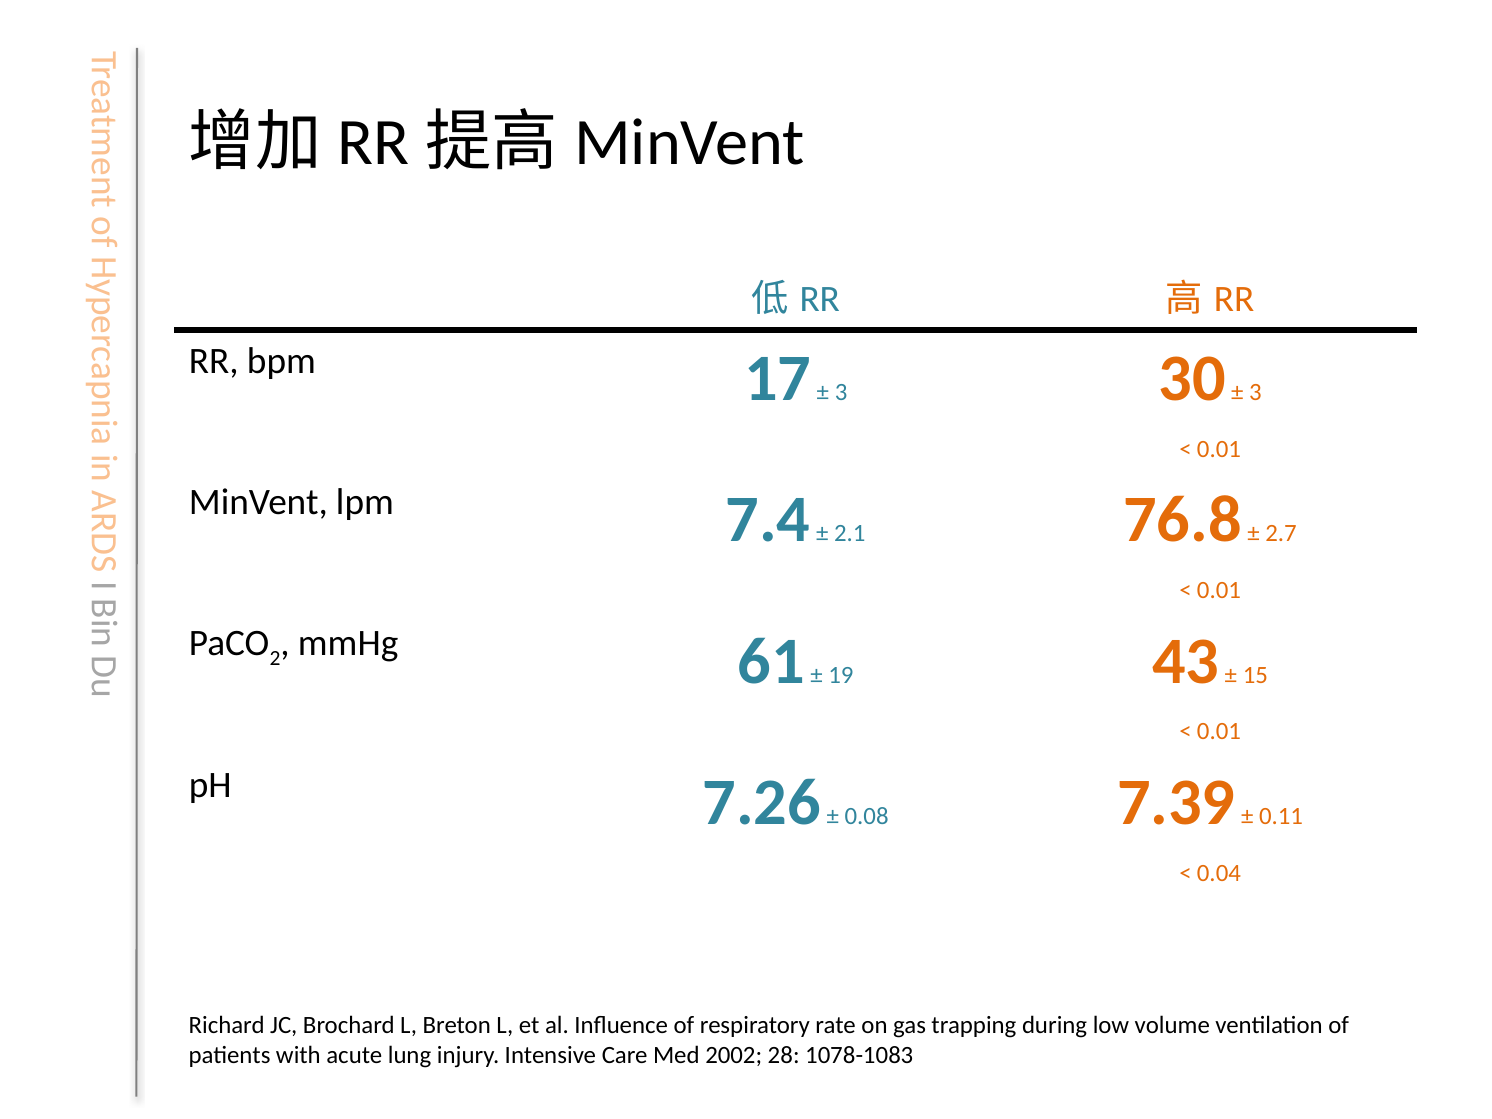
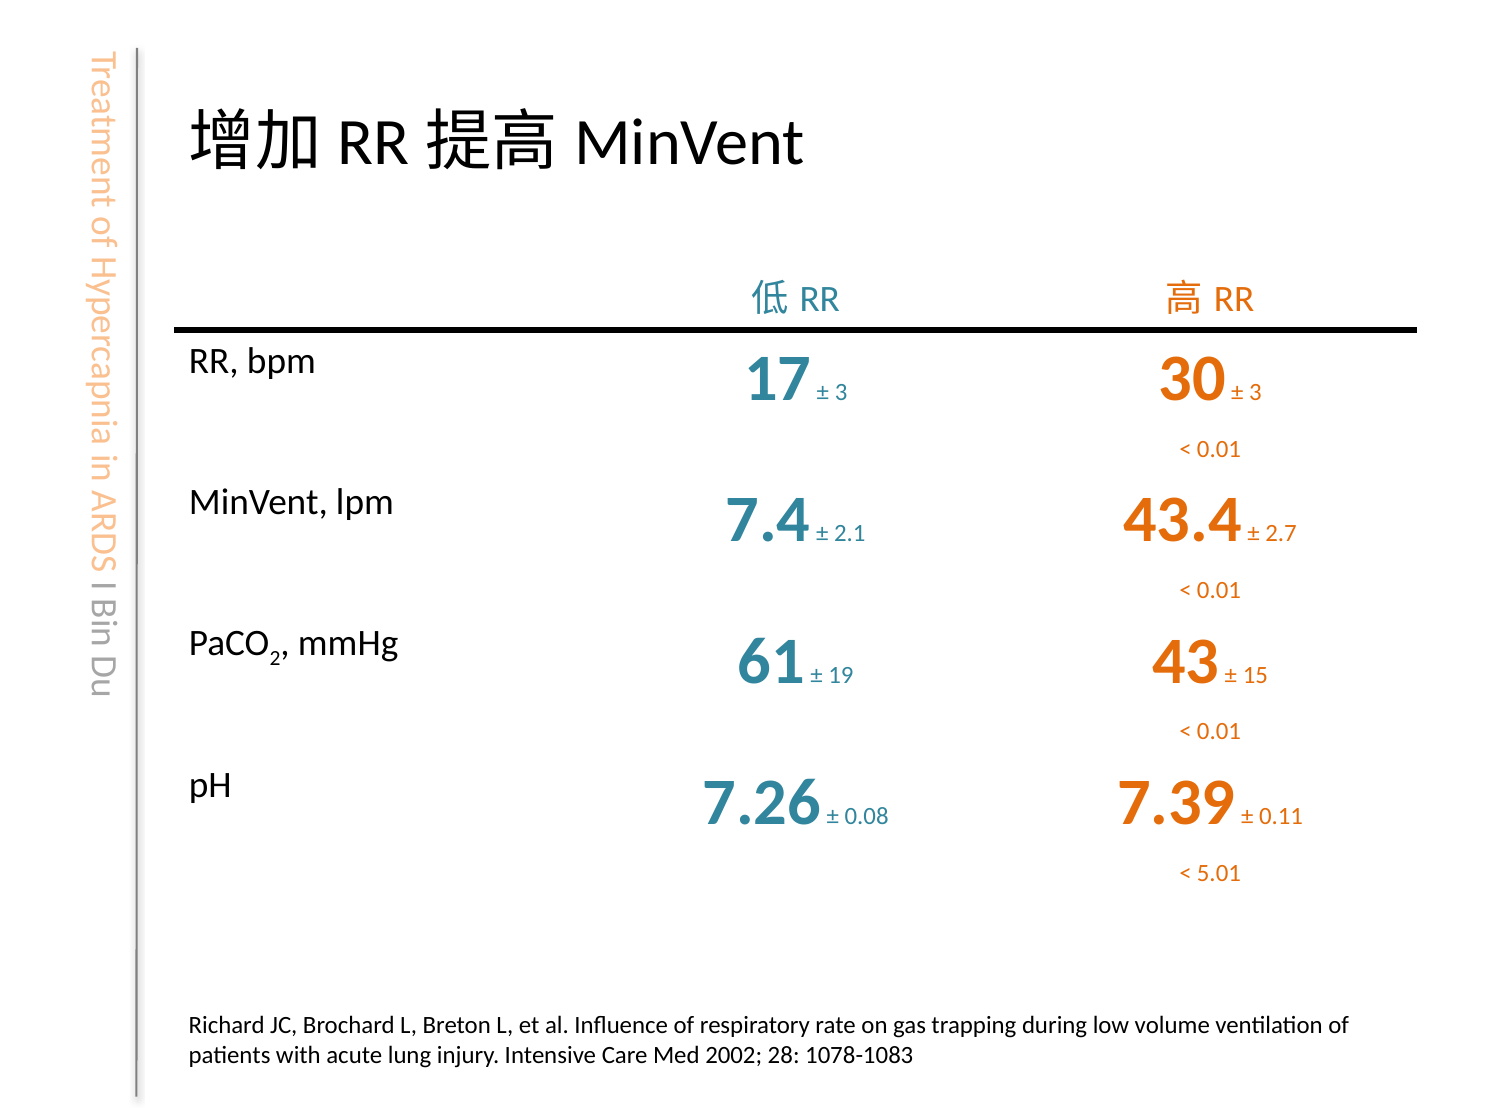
76.8: 76.8 -> 43.4 (1182, 520)
0.04: 0.04 -> 5.01 (1219, 873)
